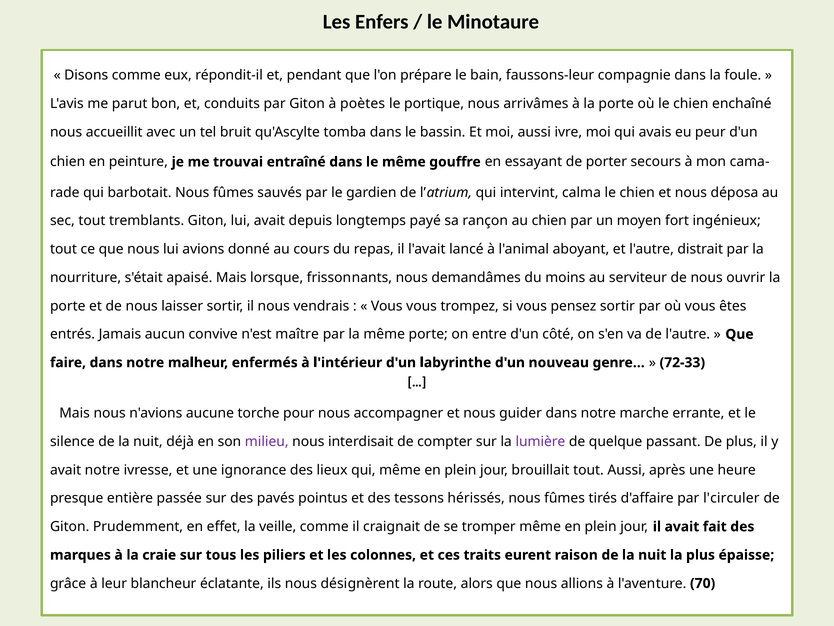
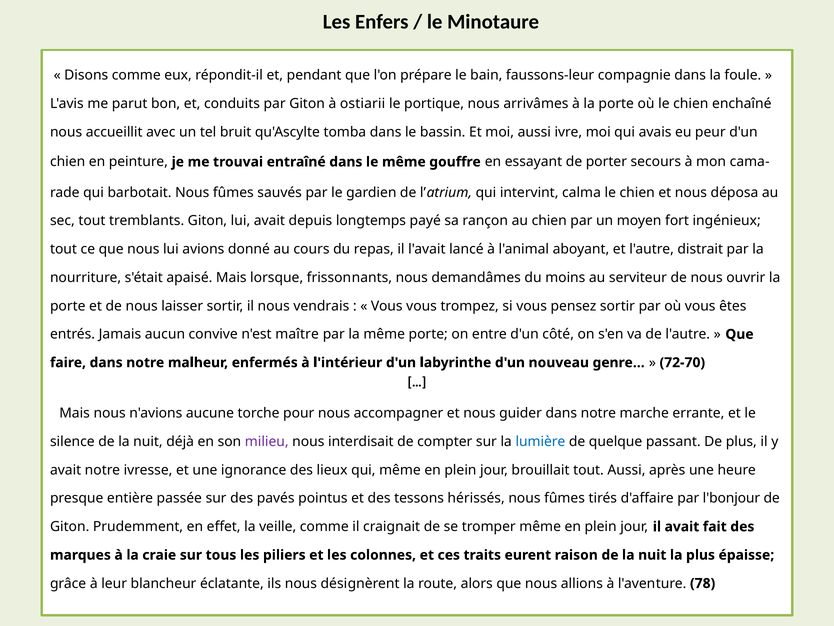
poètes: poètes -> ostiarii (363, 104)
72-33: 72-33 -> 72-70 (682, 362)
lumière colour: purple -> blue (540, 441)
l'circuler: l'circuler -> l'bonjour (731, 498)
70: 70 -> 78 (703, 583)
